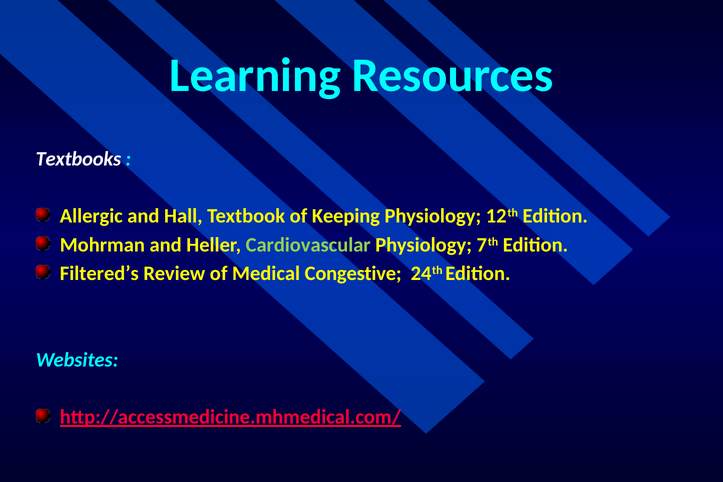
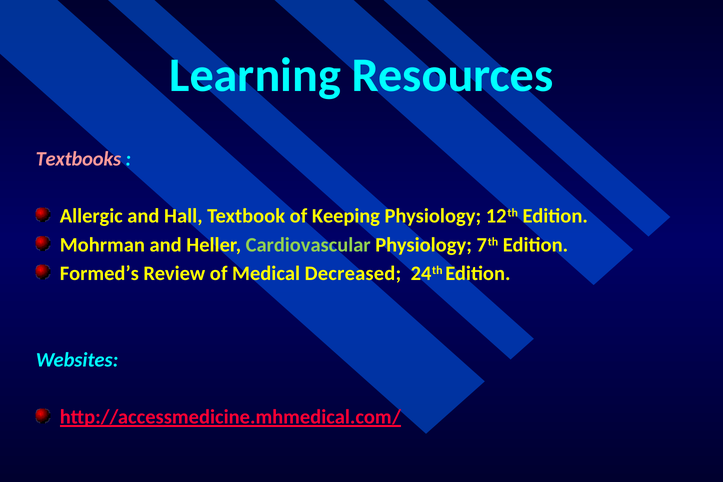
Textbooks colour: white -> pink (78, 159)
Filtered’s: Filtered’s -> Formed’s (99, 274)
Congestive: Congestive -> Decreased (353, 274)
